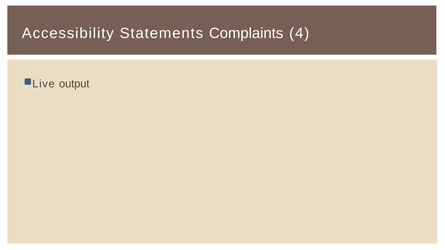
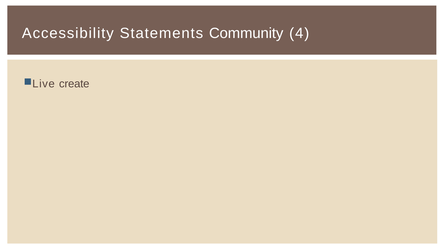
Complaints: Complaints -> Community (246, 33)
output: output -> create (74, 84)
